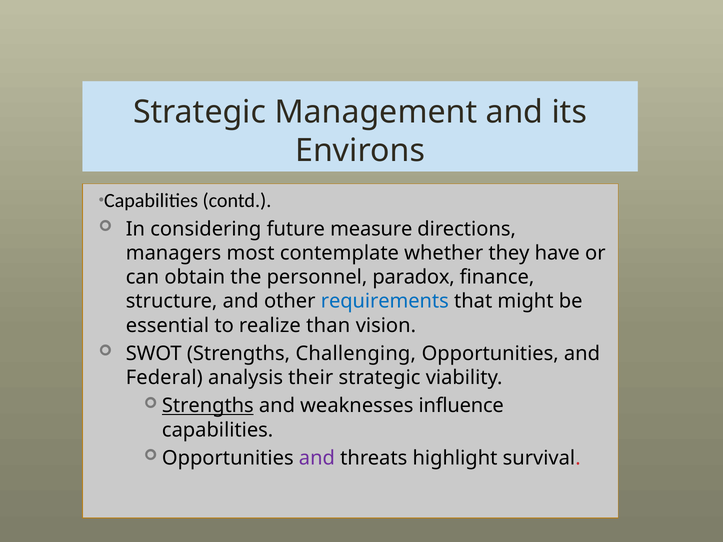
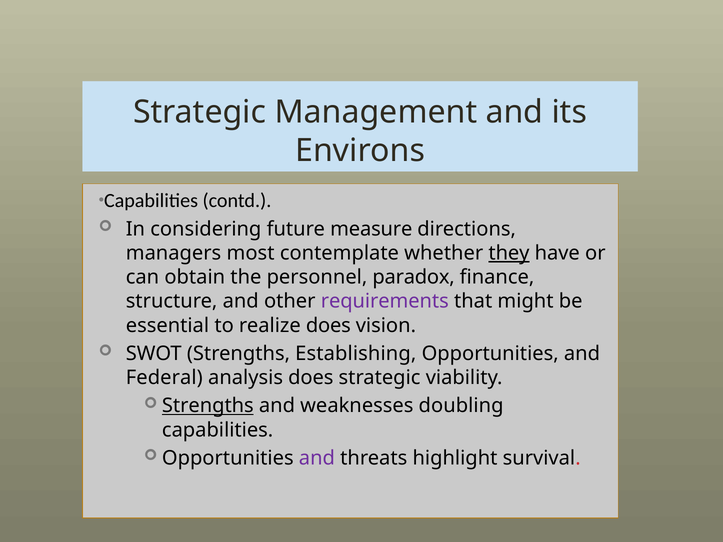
they underline: none -> present (509, 253)
requirements colour: blue -> purple (385, 301)
realize than: than -> does (328, 326)
Challenging: Challenging -> Establishing (356, 354)
analysis their: their -> does (311, 378)
influence: influence -> doubling (461, 406)
